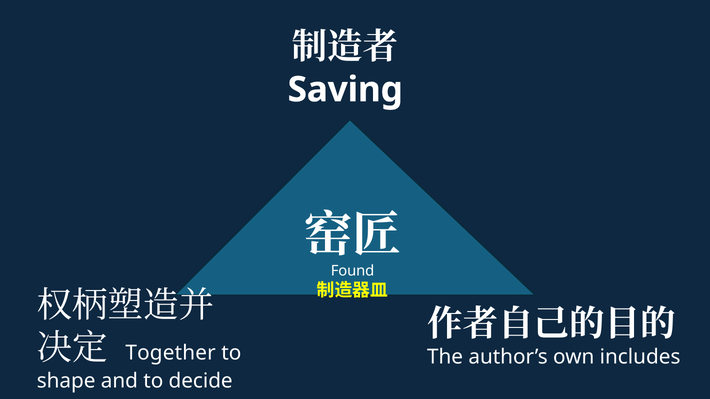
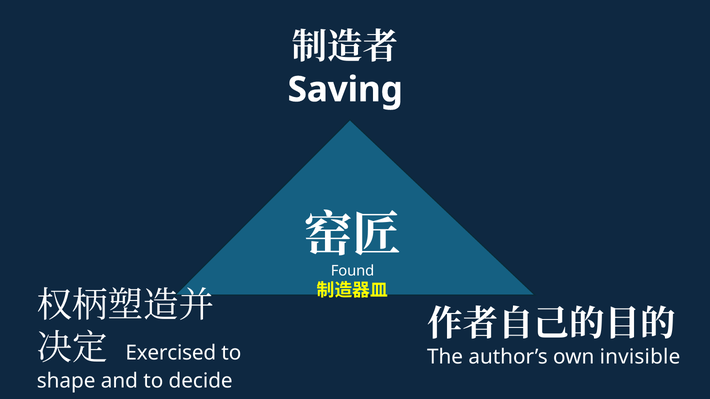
Together: Together -> Exercised (171, 353)
includes: includes -> invisible (640, 357)
